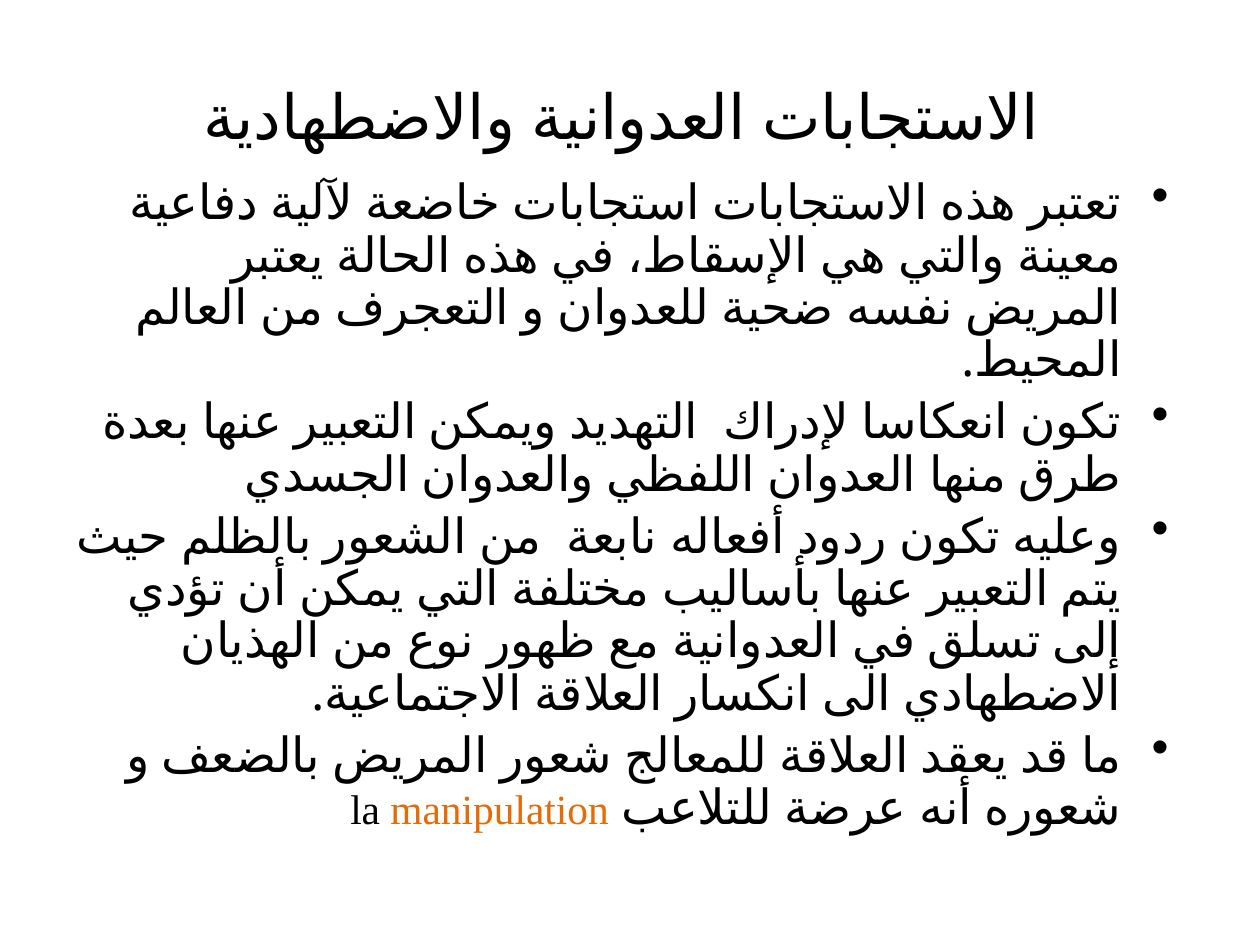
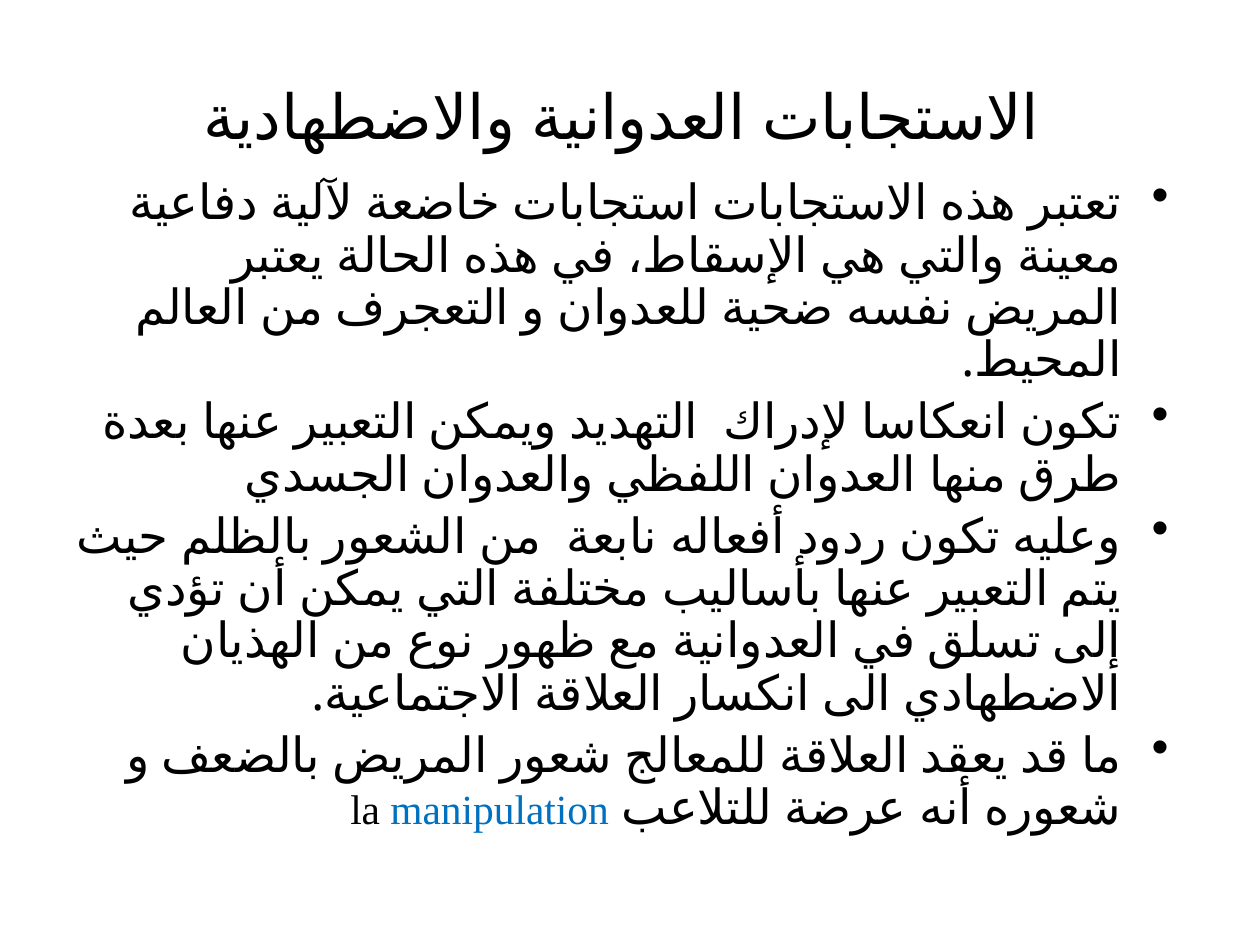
manipulation colour: orange -> blue (500, 810)
